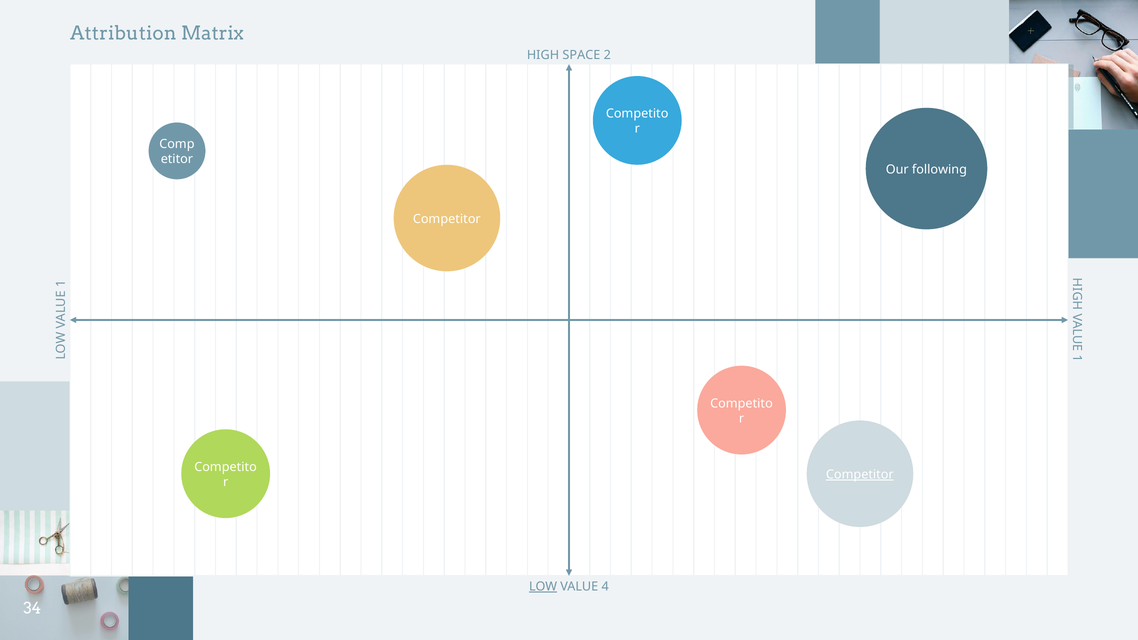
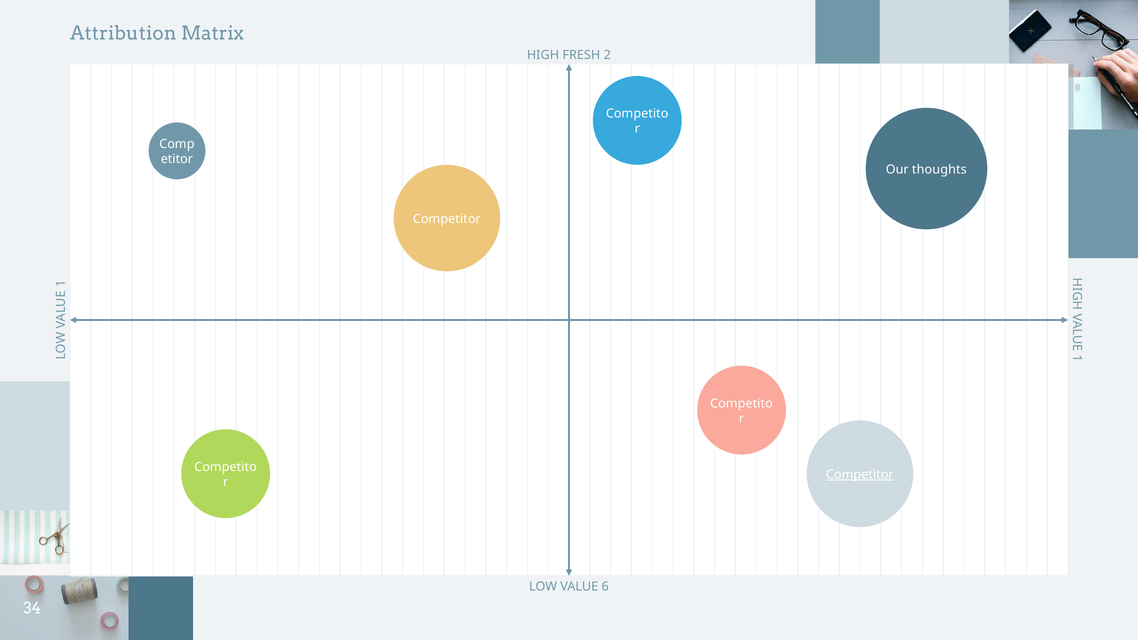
SPACE: SPACE -> FRESH (581, 55)
following: following -> thoughts (939, 169)
LOW underline: present -> none (543, 587)
4: 4 -> 6 (605, 587)
